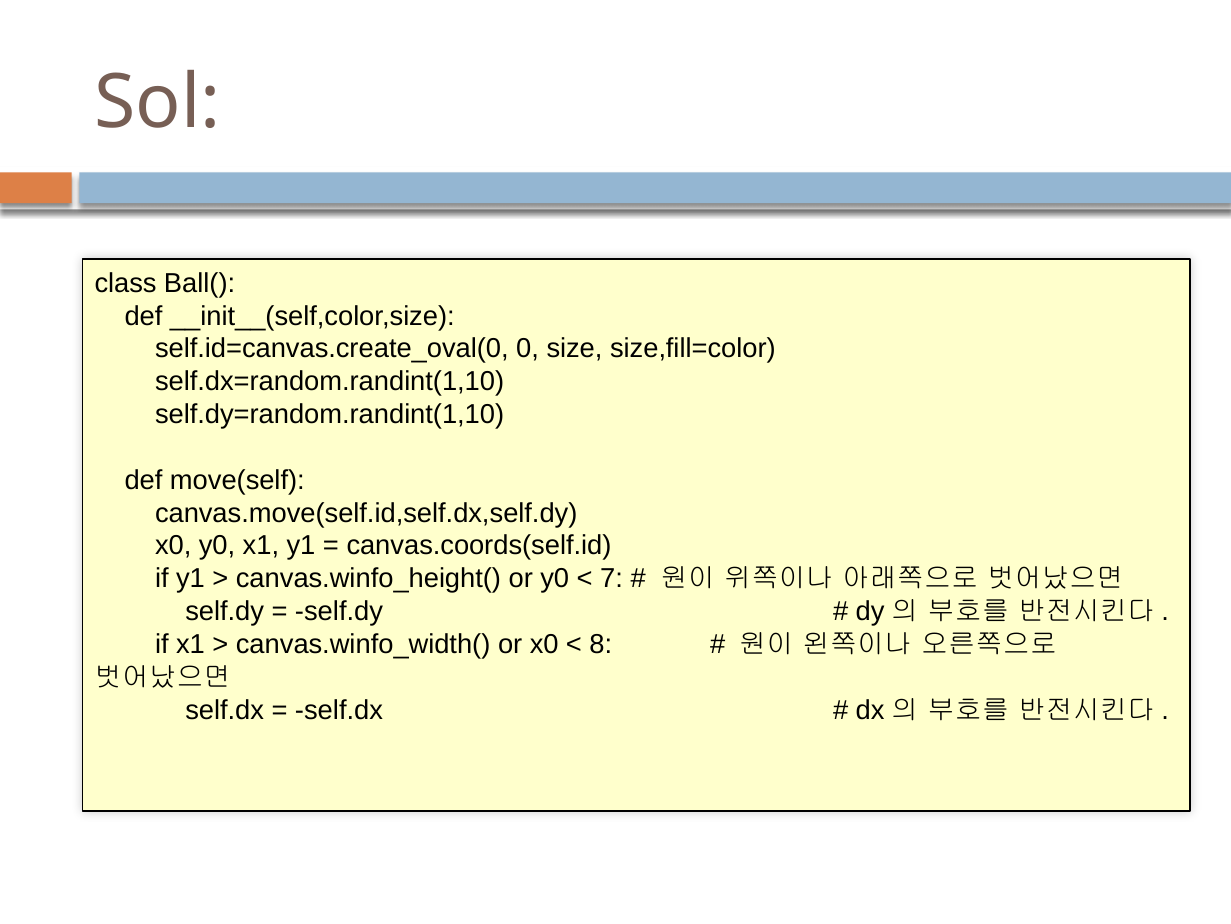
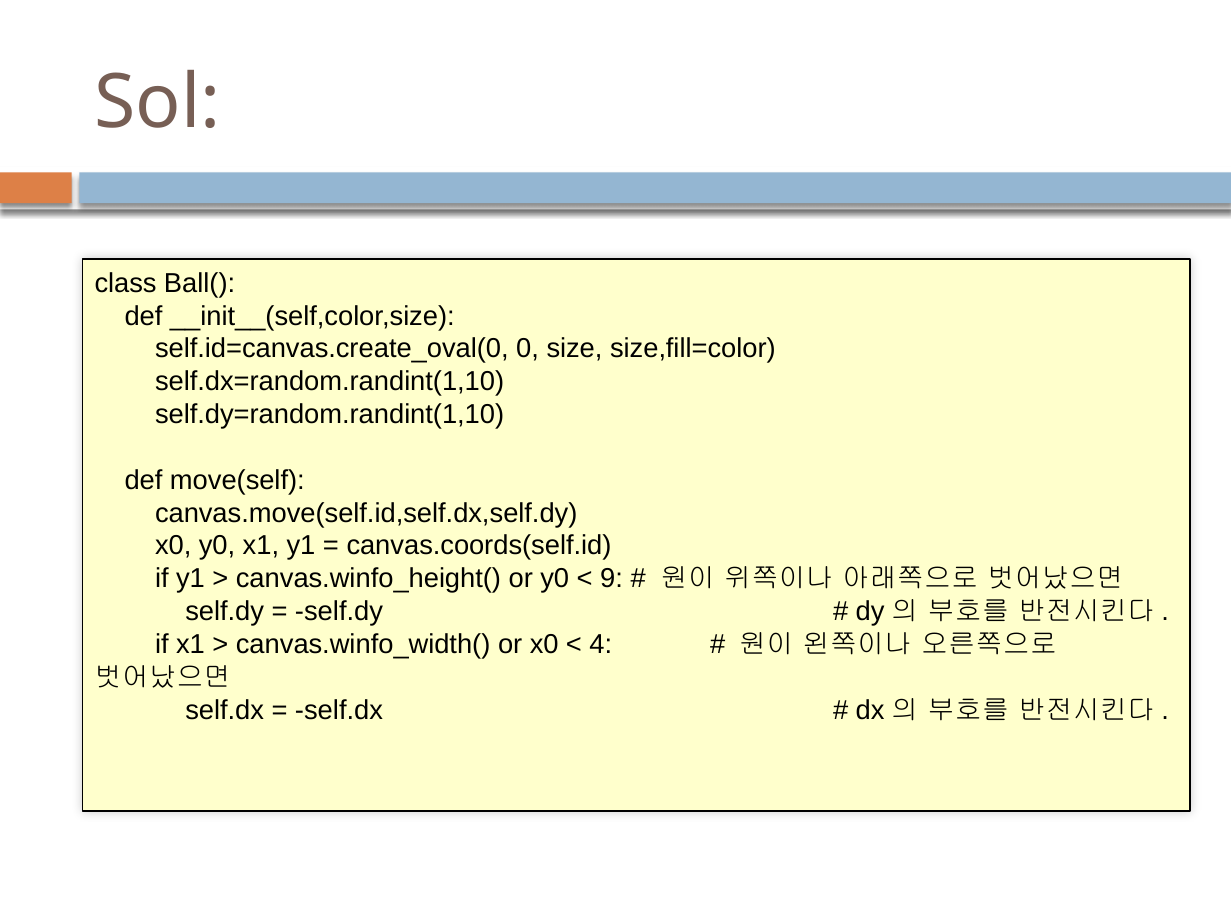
7: 7 -> 9 (612, 578)
8: 8 -> 4 (601, 644)
